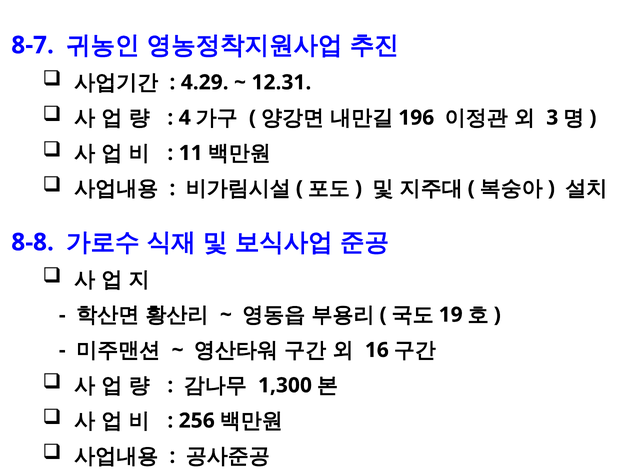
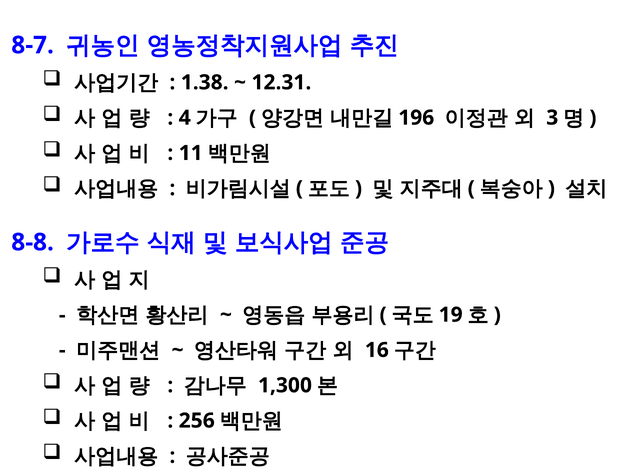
4.29: 4.29 -> 1.38 (205, 82)
